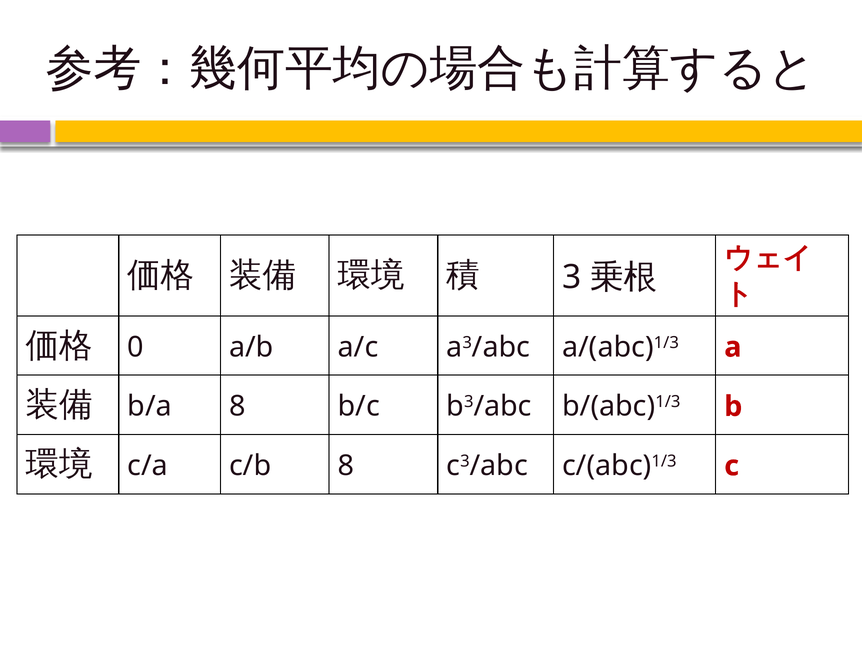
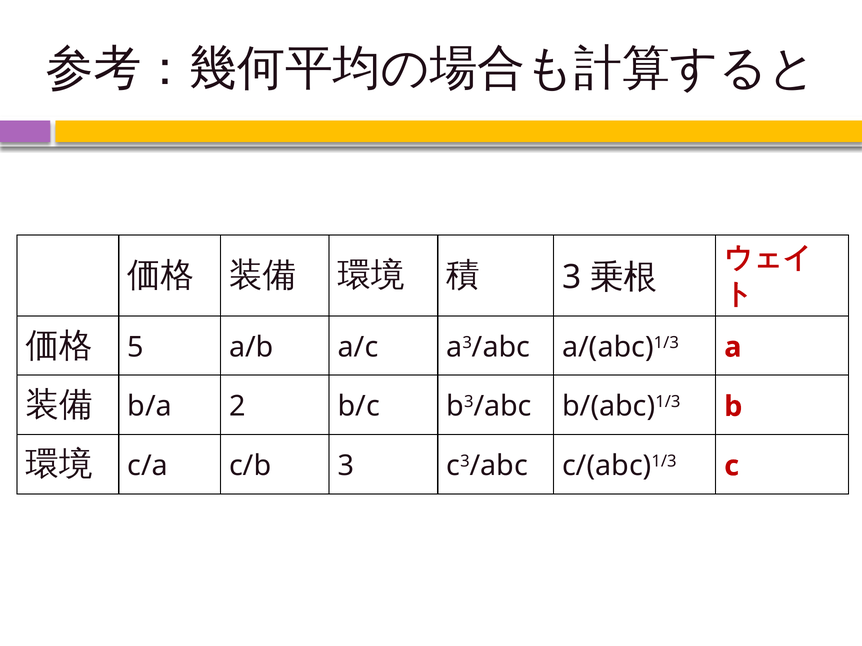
0: 0 -> 5 (136, 347)
b/a 8: 8 -> 2 (237, 407)
c/b 8: 8 -> 3 (346, 466)
